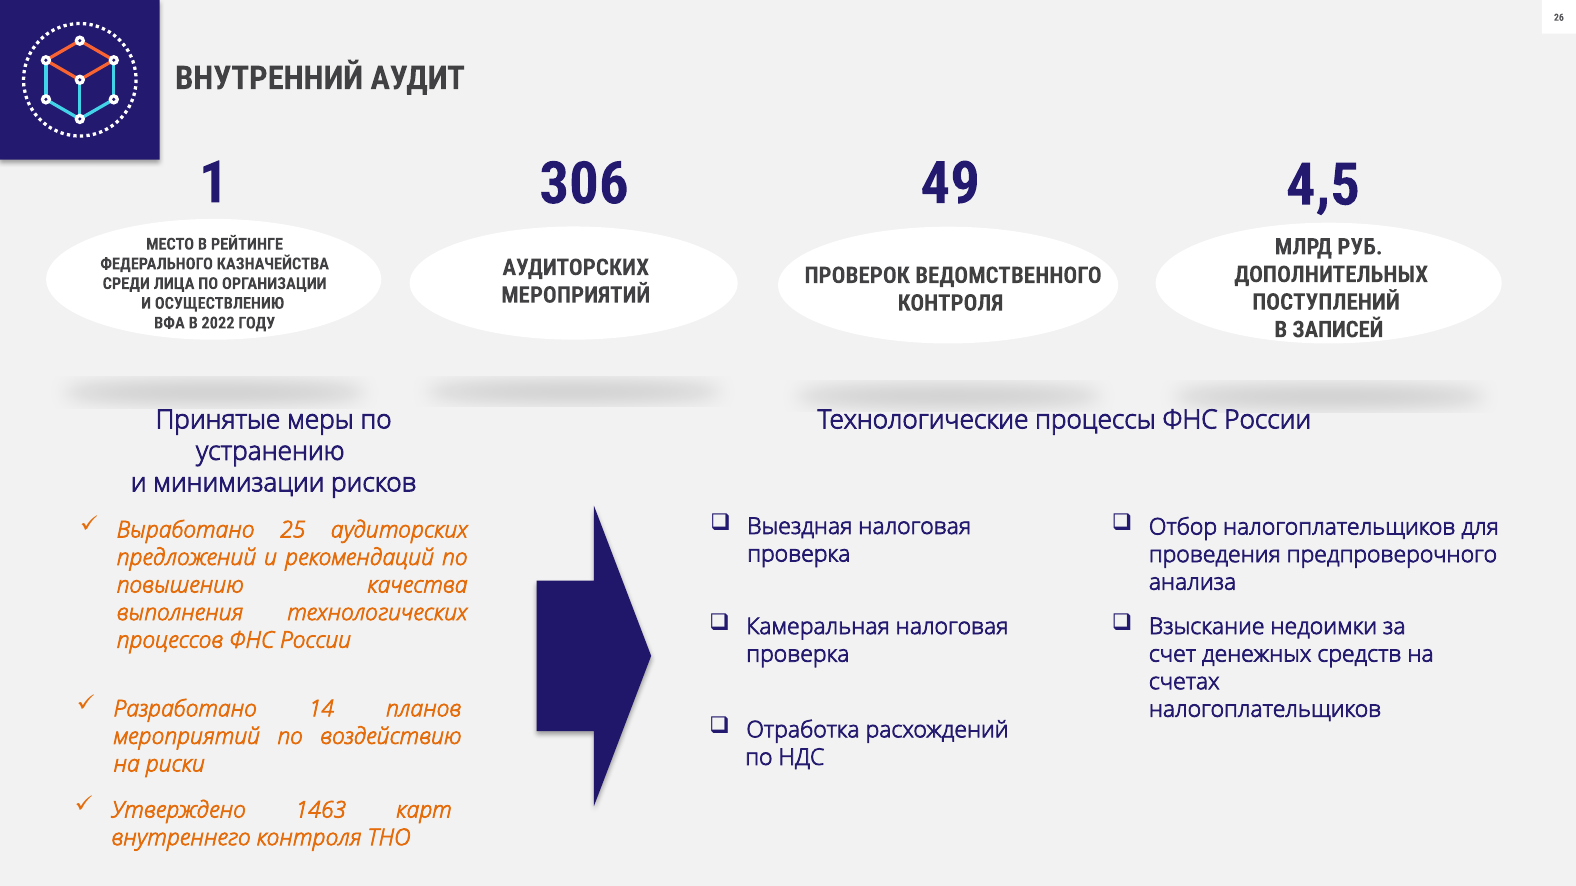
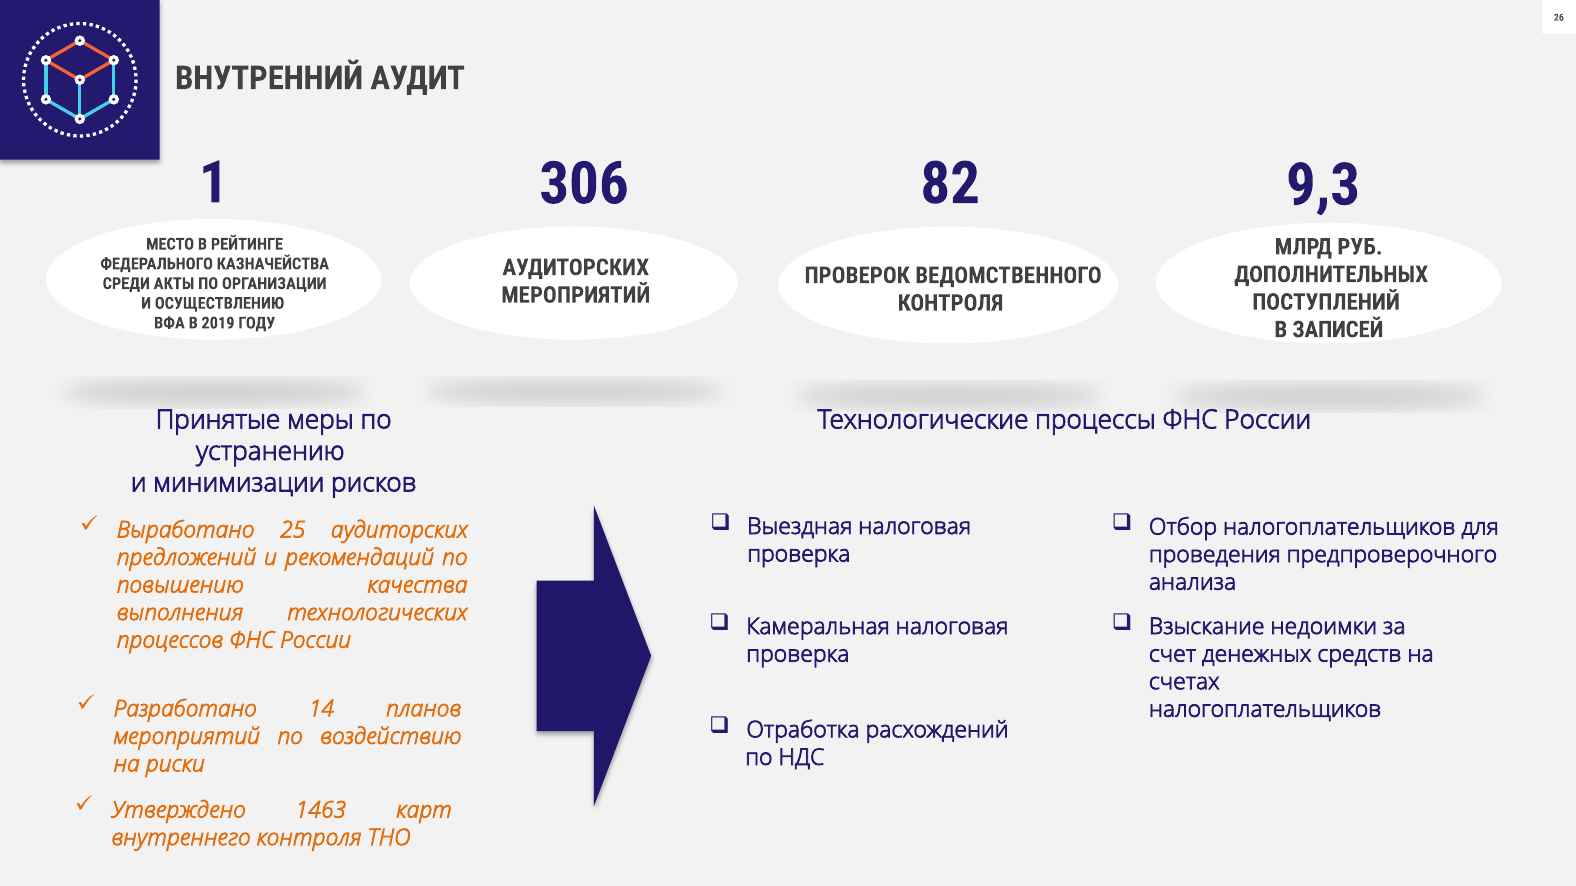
49: 49 -> 82 (950, 184)
4,5: 4,5 -> 9,3 (1323, 185)
ЛИЦА: ЛИЦА -> АКТЫ (174, 284)
2022: 2022 -> 2019 (218, 323)
